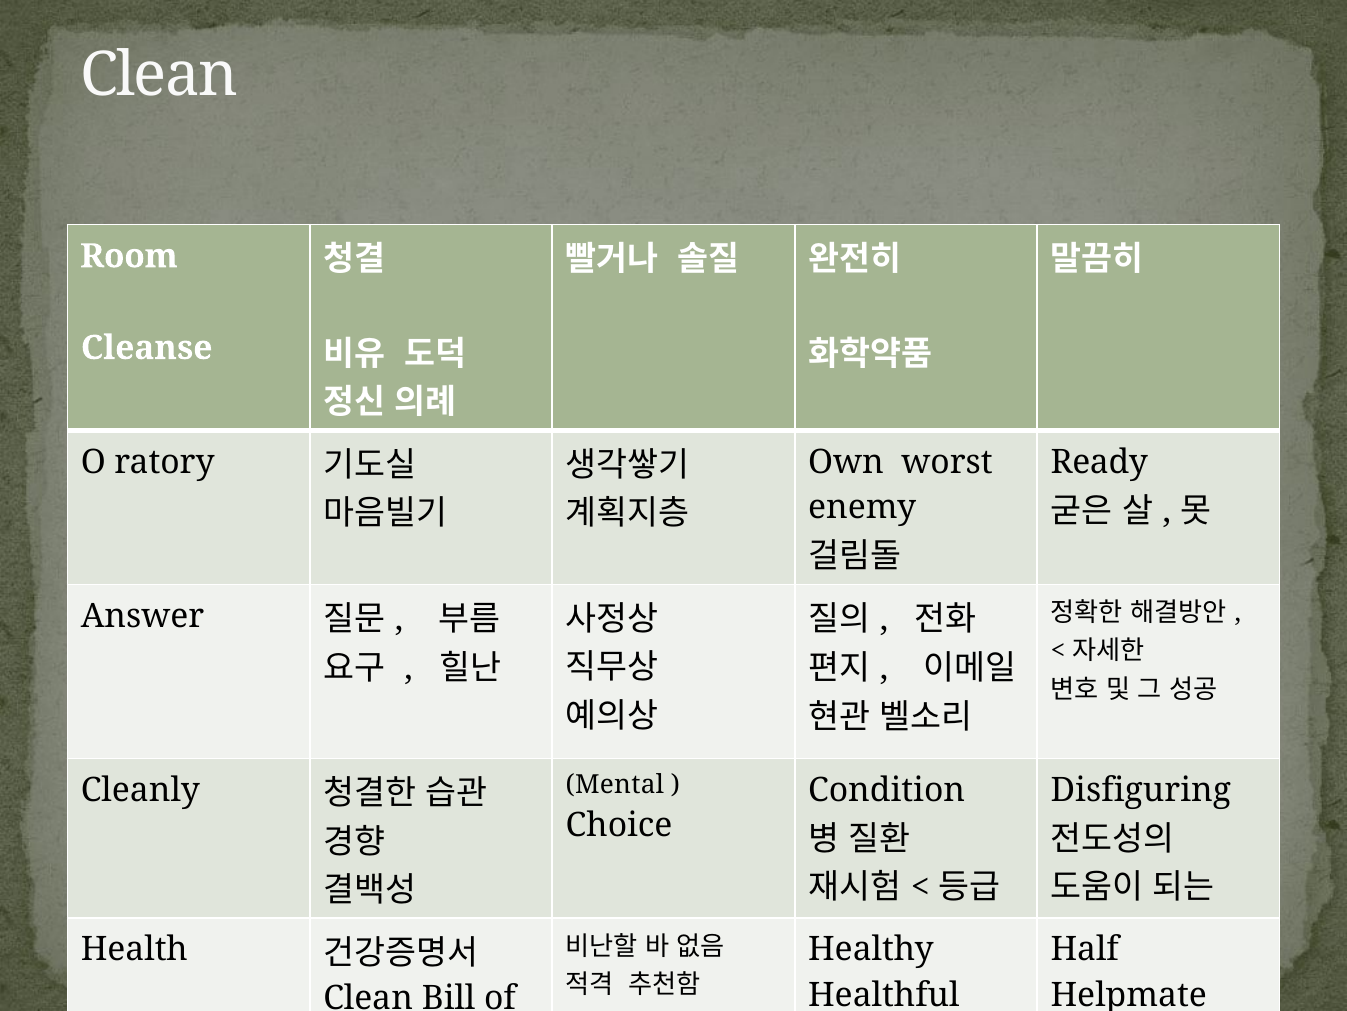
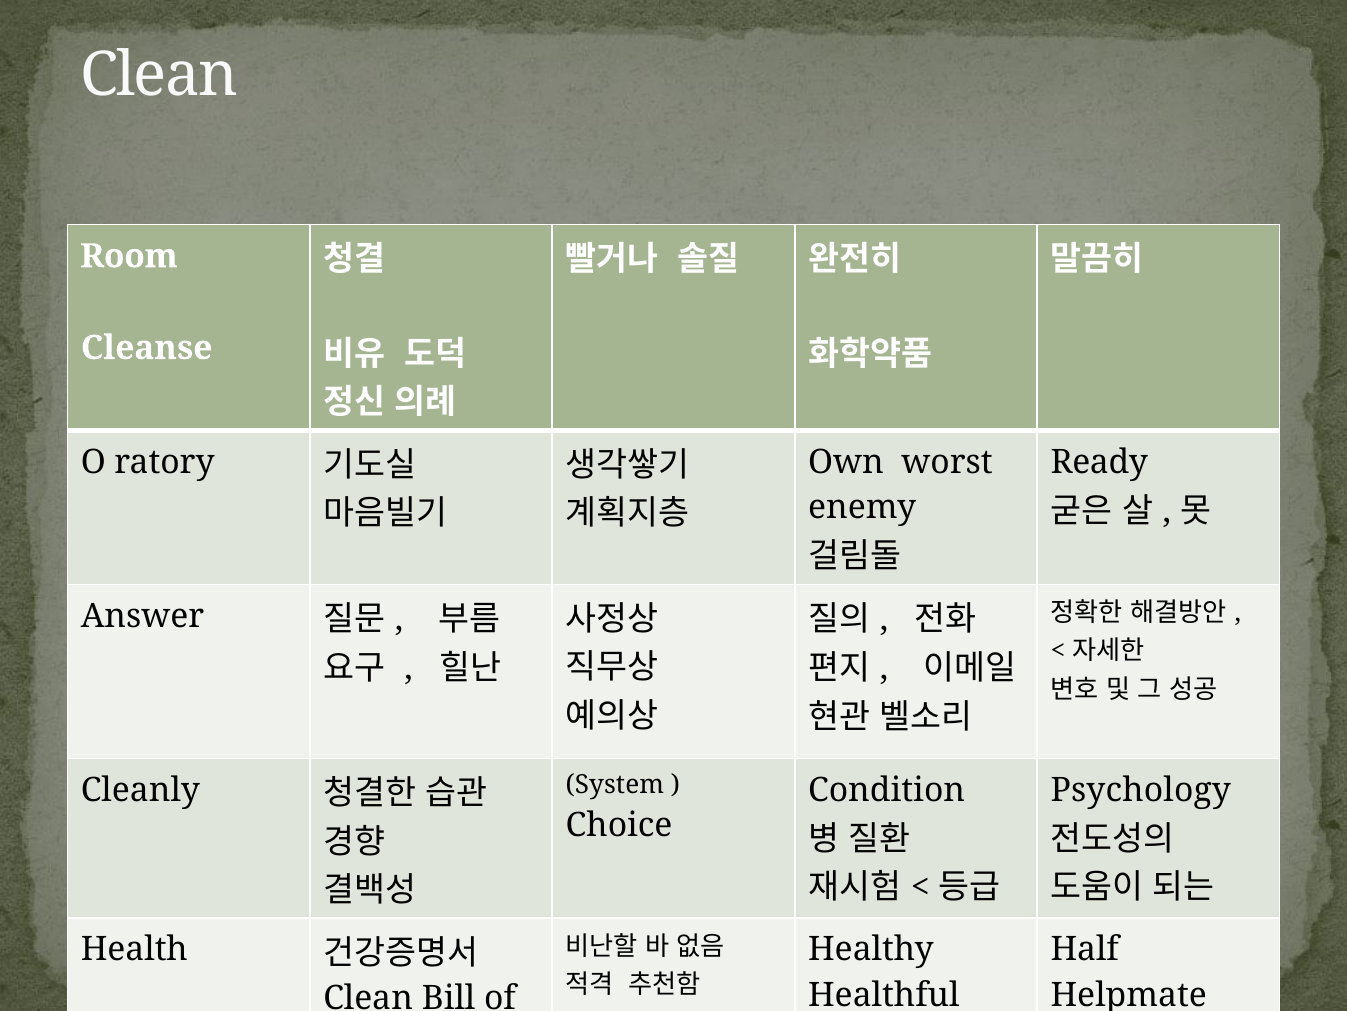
Mental: Mental -> System (615, 784)
Disfiguring: Disfiguring -> Psychology (1141, 789)
